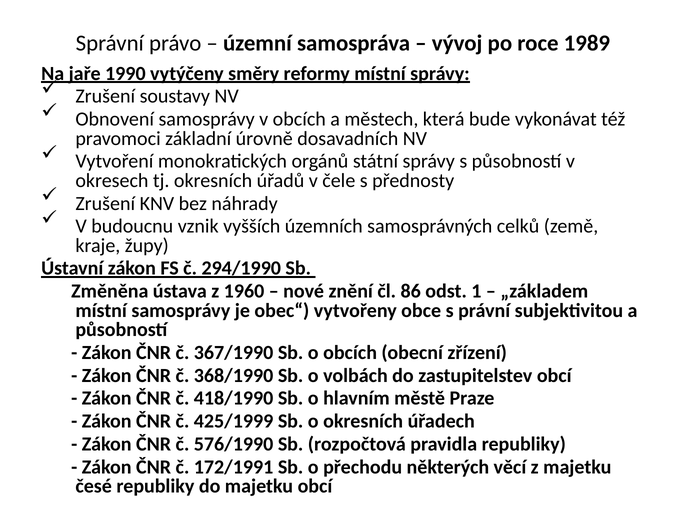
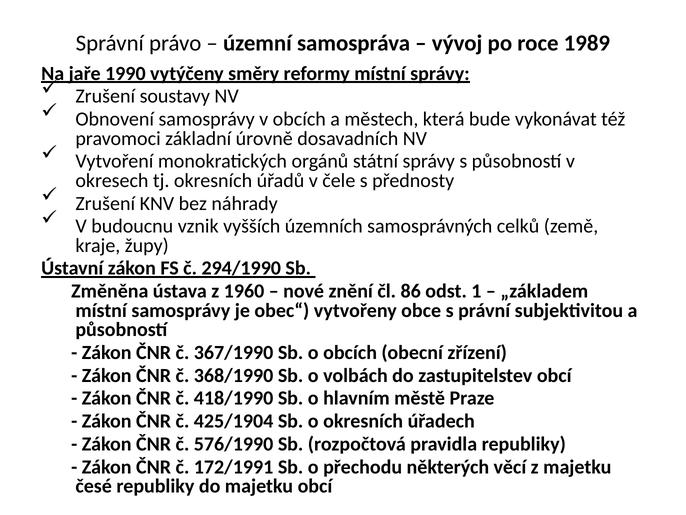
425/1999: 425/1999 -> 425/1904 (234, 421)
